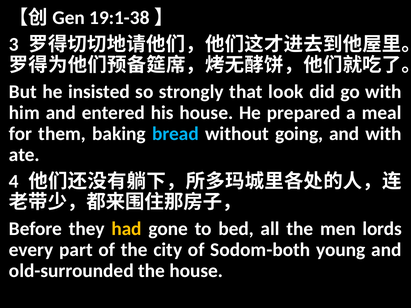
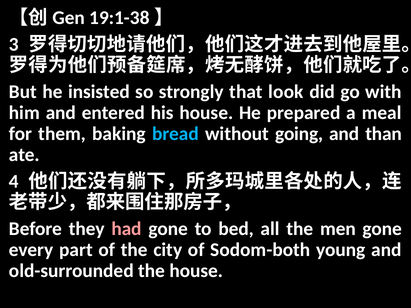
and with: with -> than (384, 134)
had colour: yellow -> pink (127, 229)
men lords: lords -> gone (382, 229)
